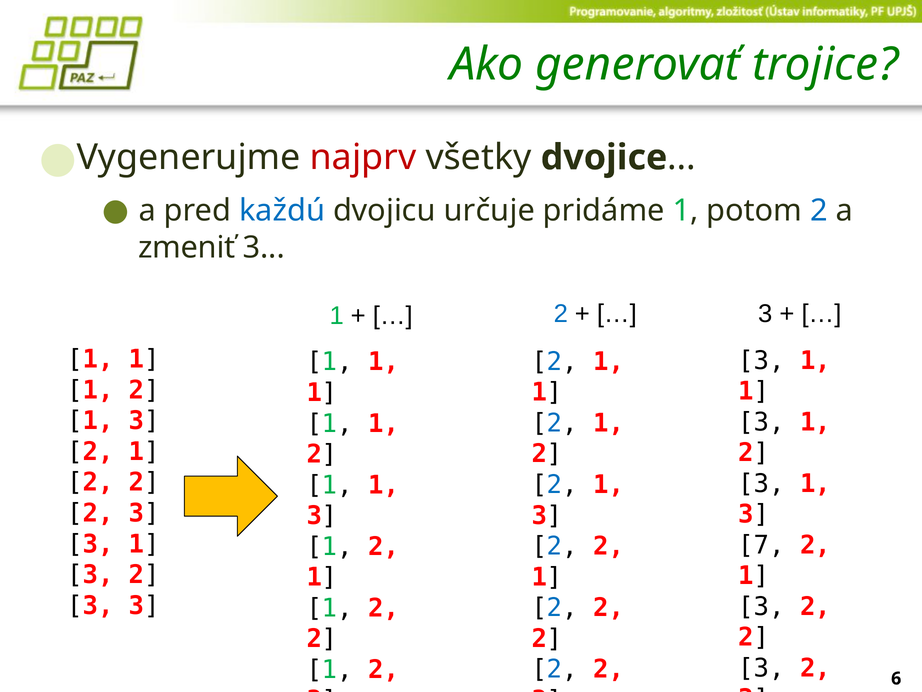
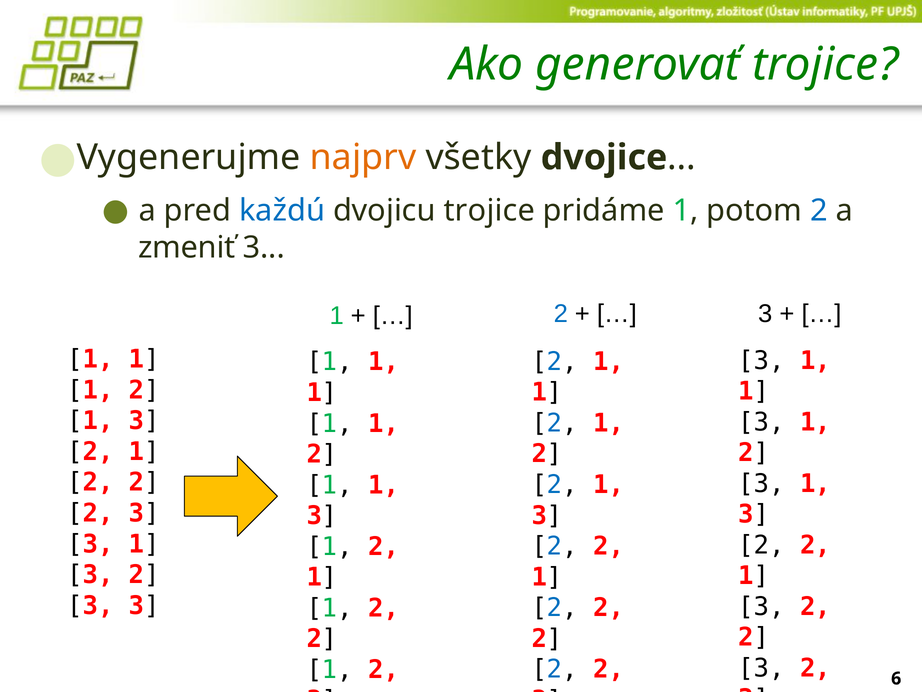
najprv colour: red -> orange (363, 157)
dvojicu určuje: určuje -> trojice (489, 210)
7: 7 -> 2 (761, 545)
